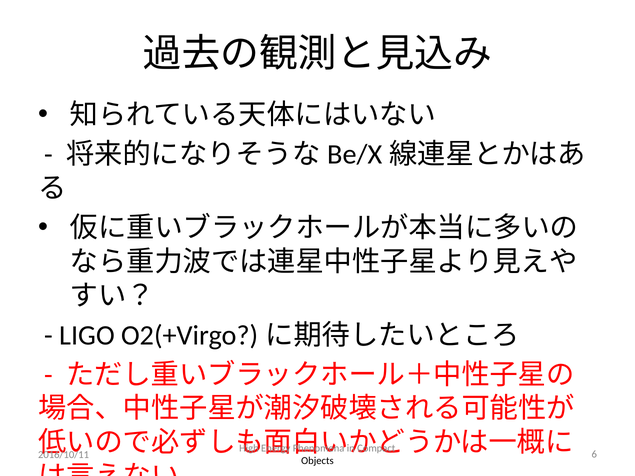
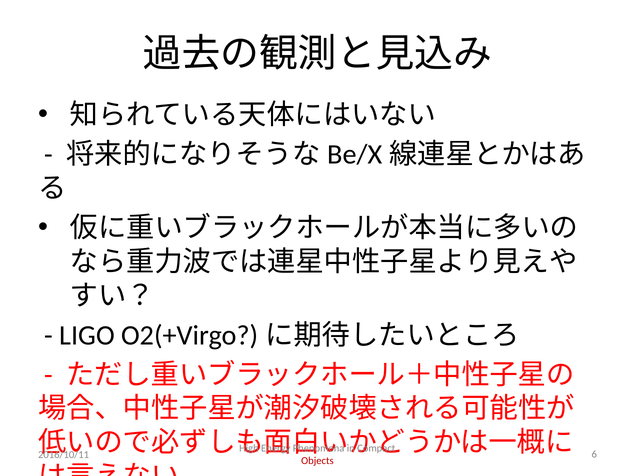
Objects colour: black -> red (317, 461)
